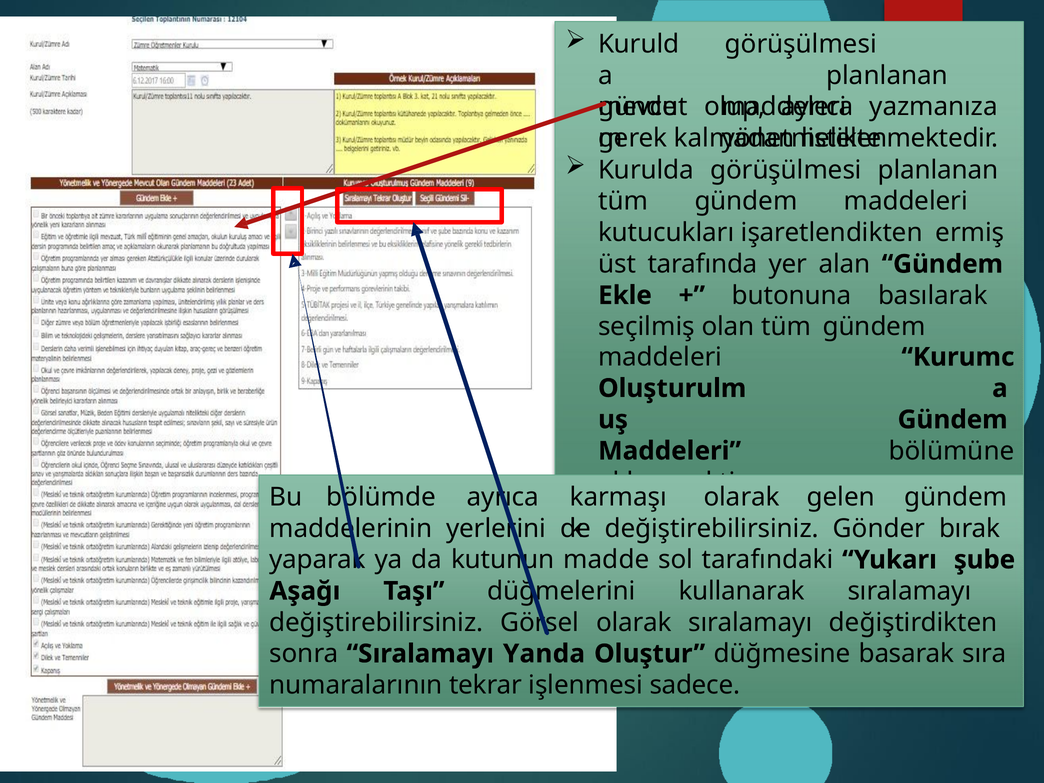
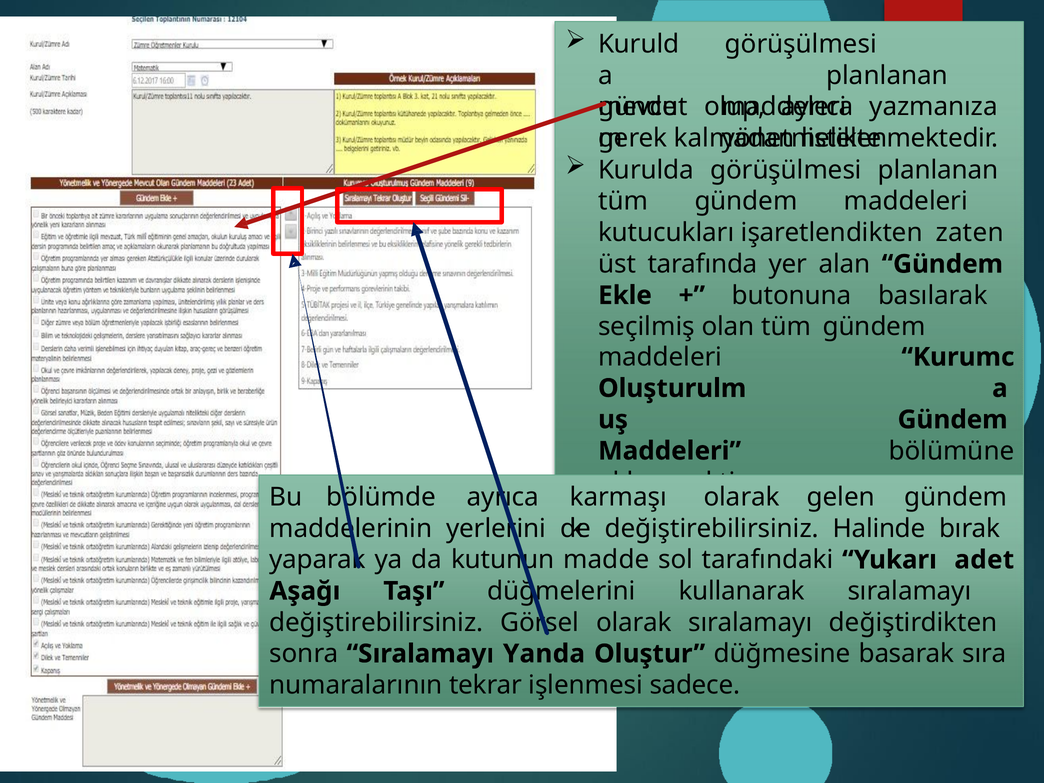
ermiş: ermiş -> zaten (970, 233)
Gönder: Gönder -> Halinde (879, 528)
şube: şube -> adet (984, 560)
